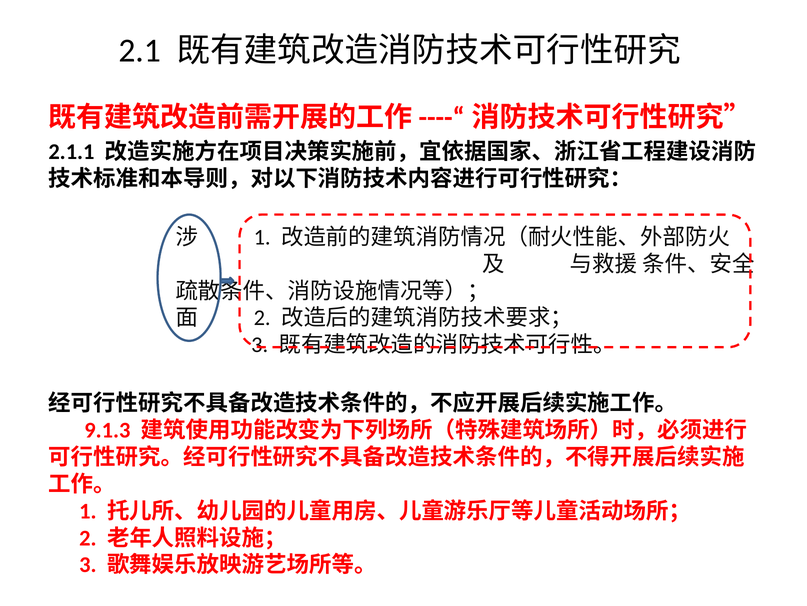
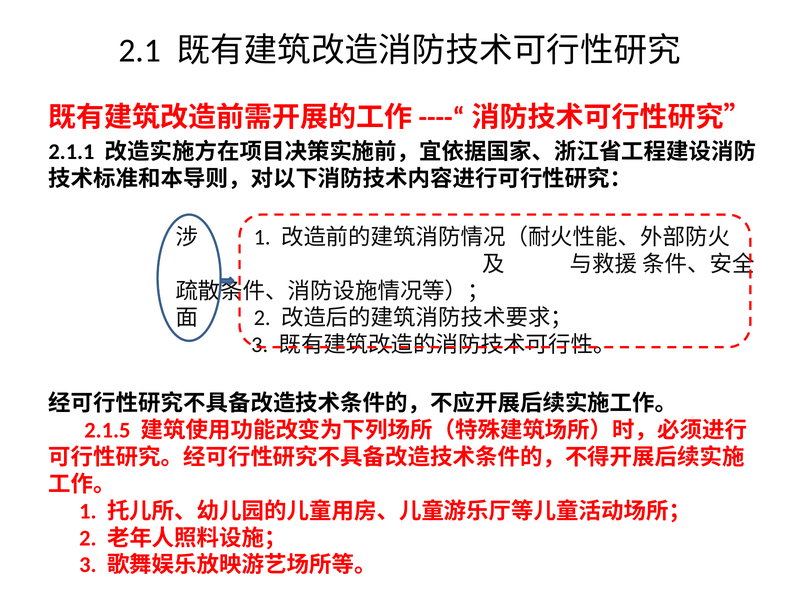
9.1.3: 9.1.3 -> 2.1.5 (107, 430)
